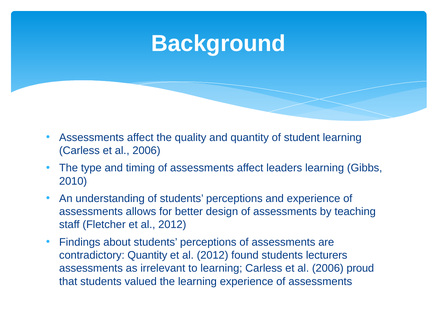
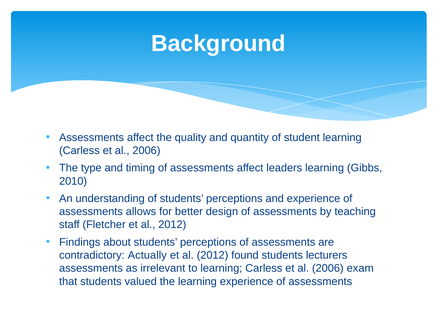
contradictory Quantity: Quantity -> Actually (147, 255)
proud: proud -> exam (360, 268)
